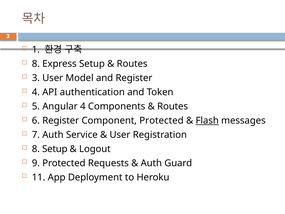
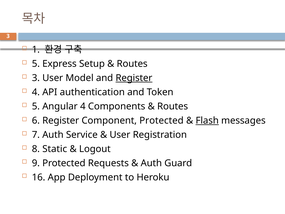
8: 8 -> 5 (36, 64)
Register underline: none -> present (134, 78)
8 Setup: Setup -> Static (55, 149)
11: 11 -> 16 (39, 177)
